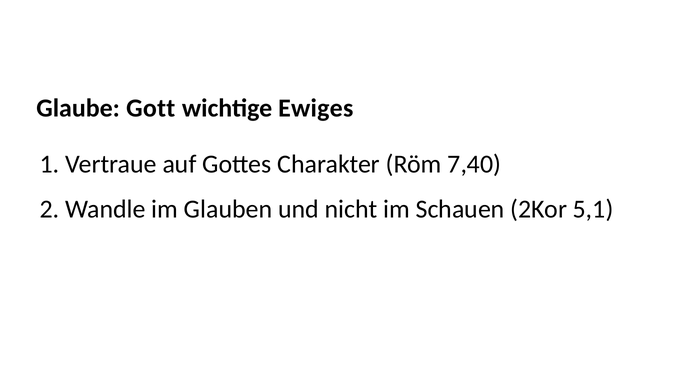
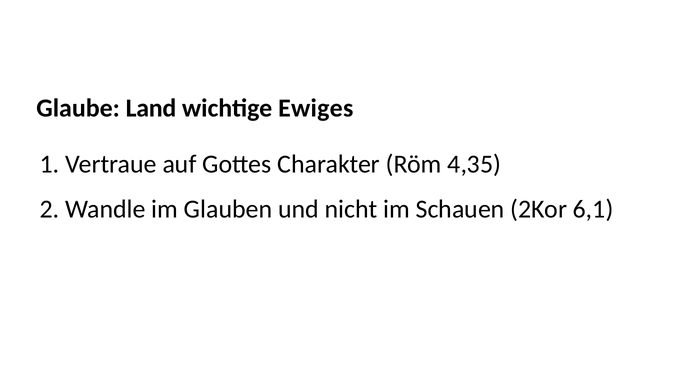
Gott: Gott -> Land (151, 108)
7,40: 7,40 -> 4,35 (474, 164)
5,1: 5,1 -> 6,1 (593, 209)
